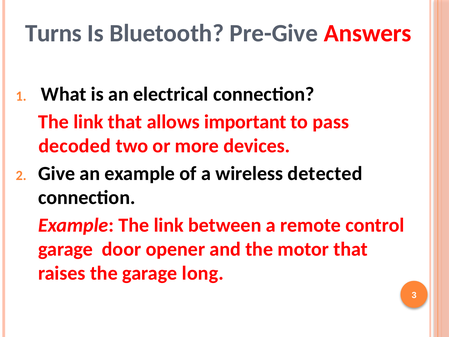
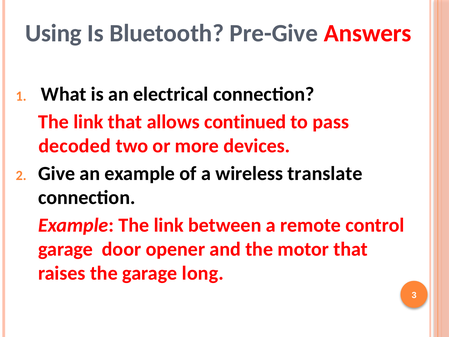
Turns: Turns -> Using (53, 33)
important: important -> continued (245, 122)
detected: detected -> translate (325, 174)
